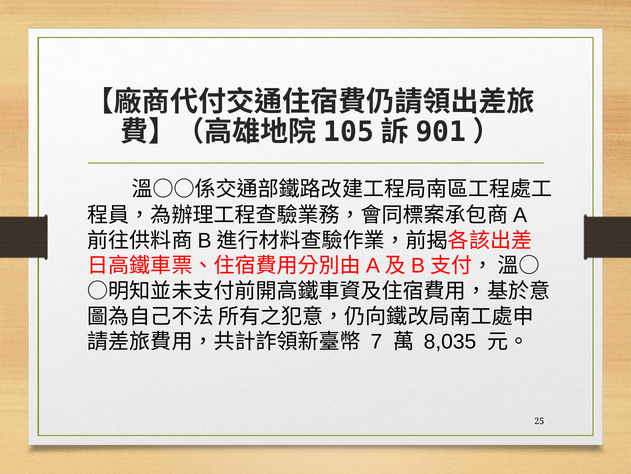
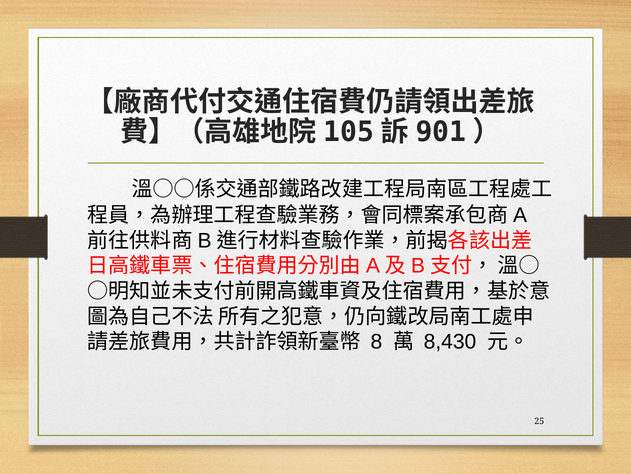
7: 7 -> 8 (376, 341)
8,035: 8,035 -> 8,430 (450, 341)
